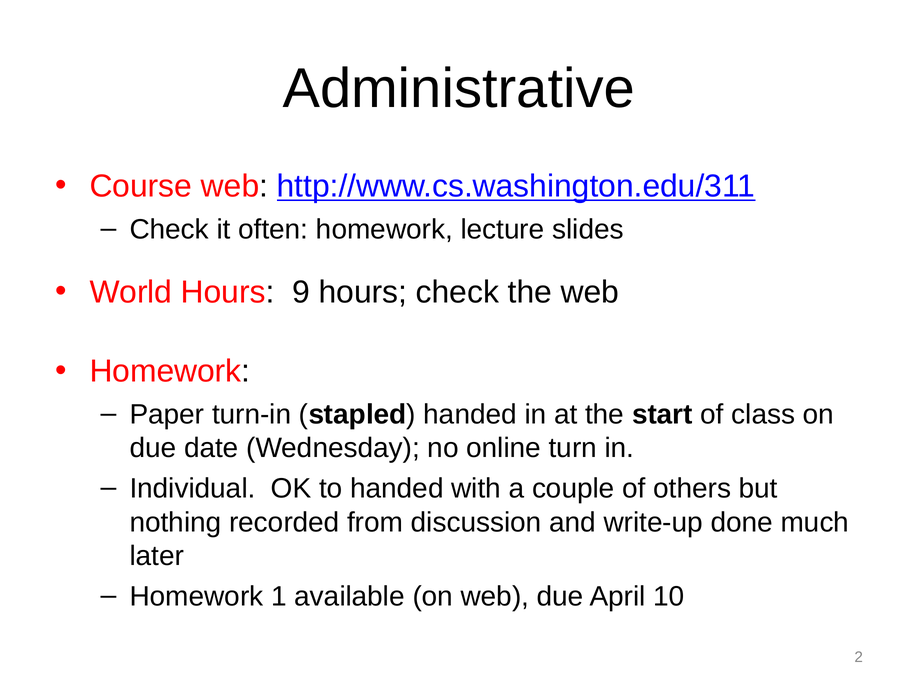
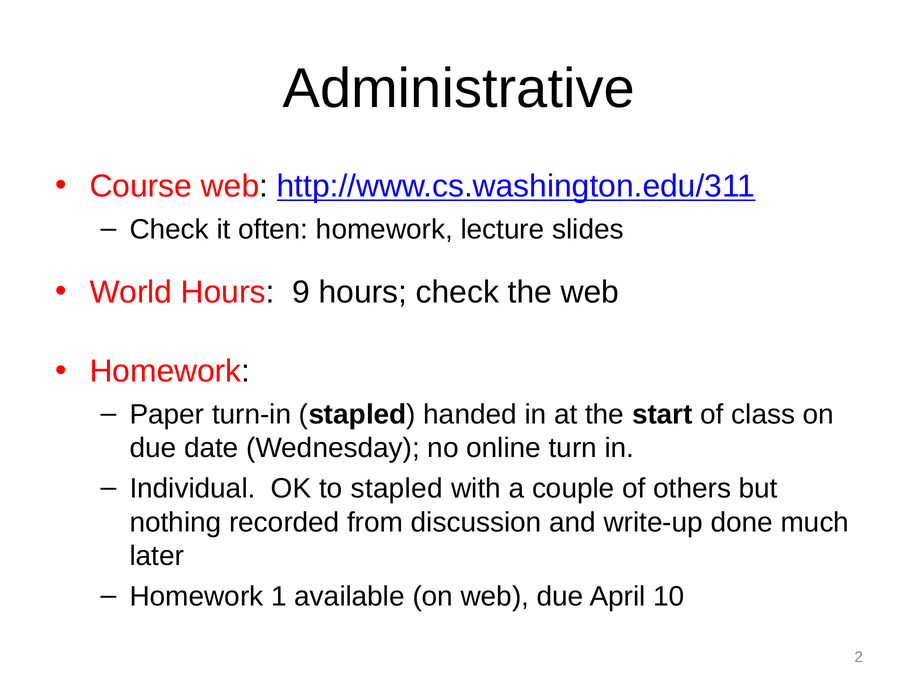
to handed: handed -> stapled (397, 489)
